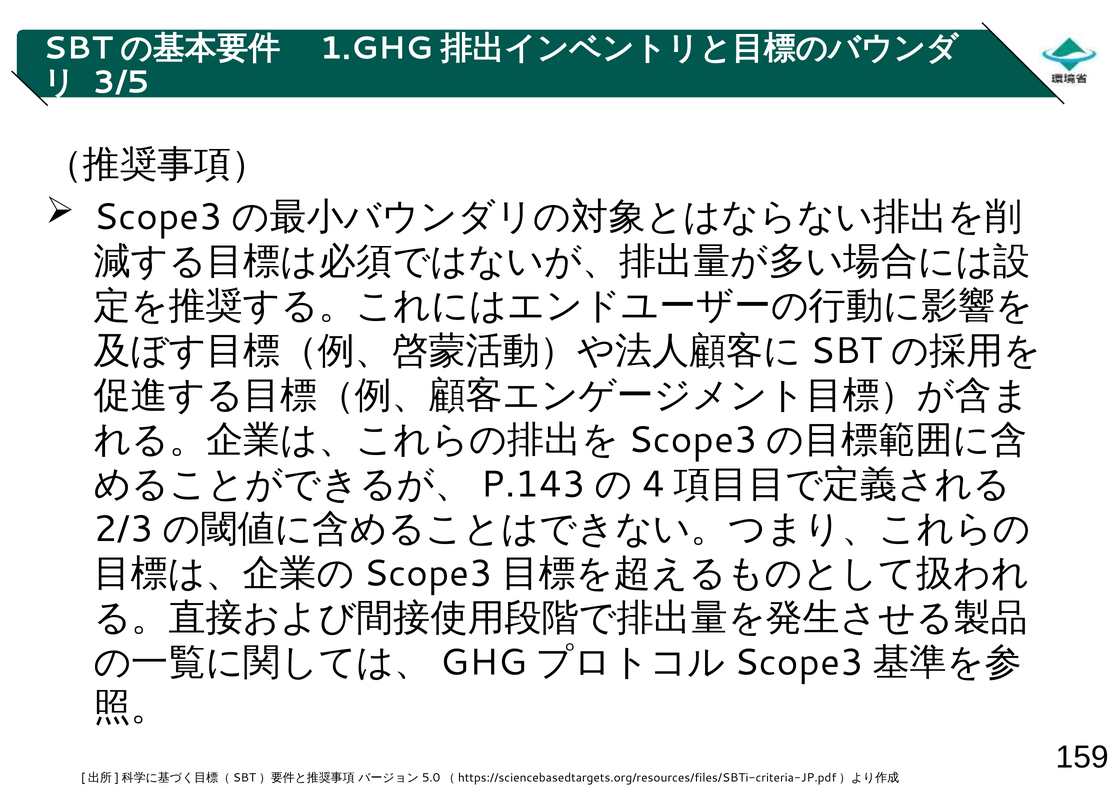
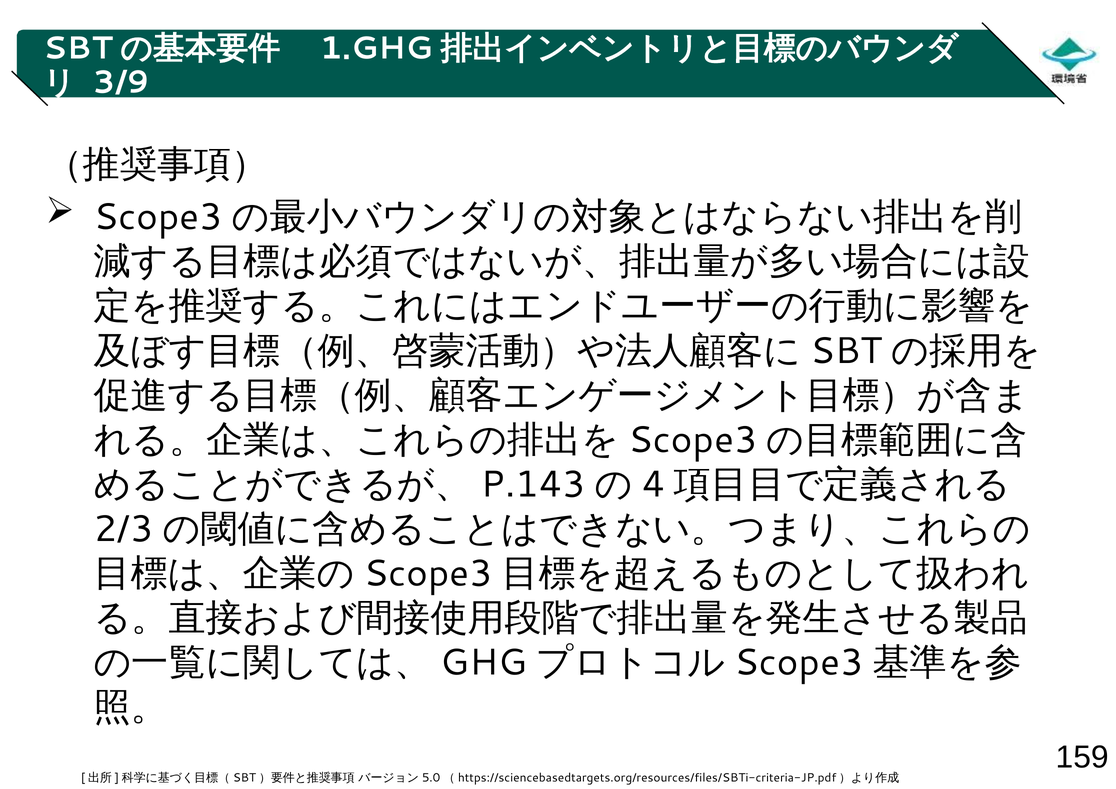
3/5: 3/5 -> 3/9 (121, 82)
